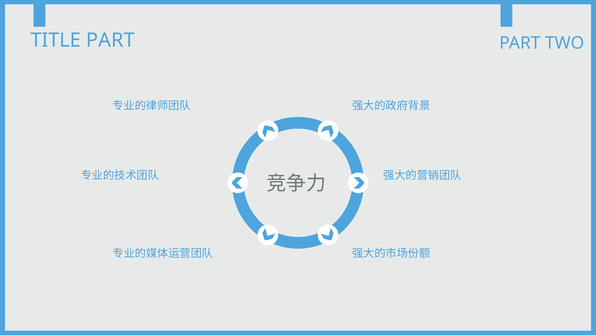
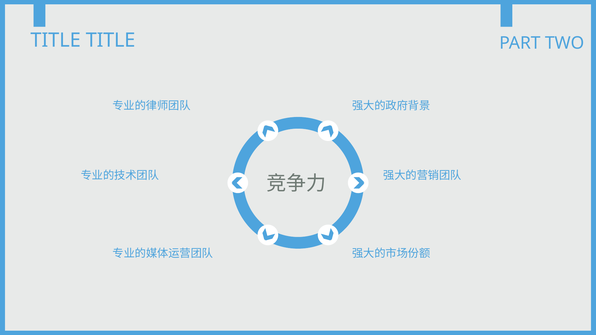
TITLE PART: PART -> TITLE (111, 40)
